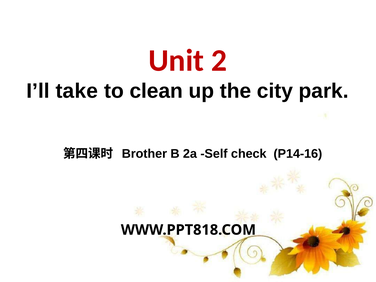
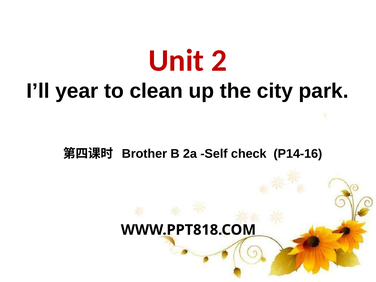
take: take -> year (77, 91)
